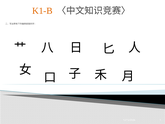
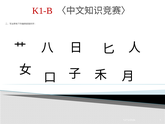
K1-B colour: orange -> red (42, 11)
